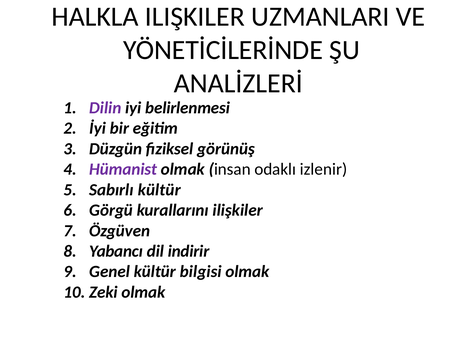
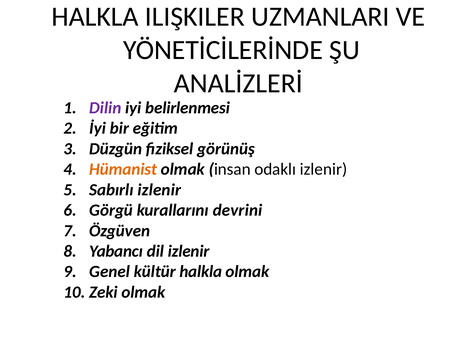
Hümanist colour: purple -> orange (123, 169)
Sabırlı kültür: kültür -> izlenir (159, 190)
kurallarını ilişkiler: ilişkiler -> devrini (238, 210)
dil indirir: indirir -> izlenir (189, 251)
kültür bilgisi: bilgisi -> halkla (201, 272)
